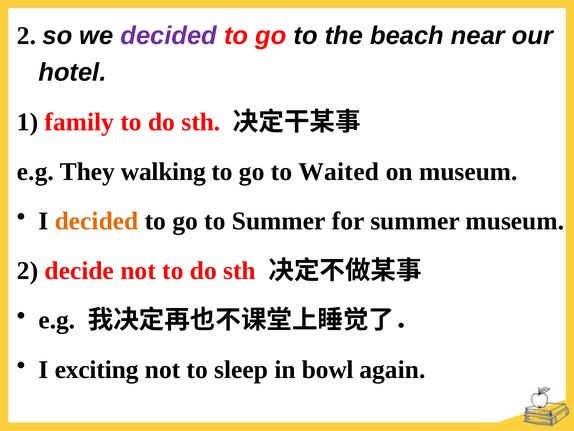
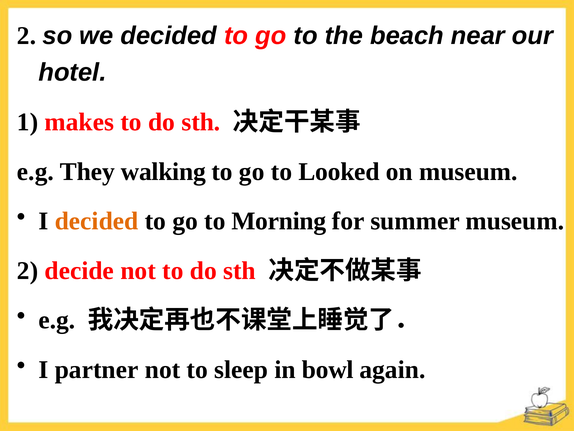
decided colour: purple -> black (169, 36)
family: family -> makes (79, 122)
Waited: Waited -> Looked (339, 171)
to Summer: Summer -> Morning (279, 221)
exciting: exciting -> partner (97, 369)
